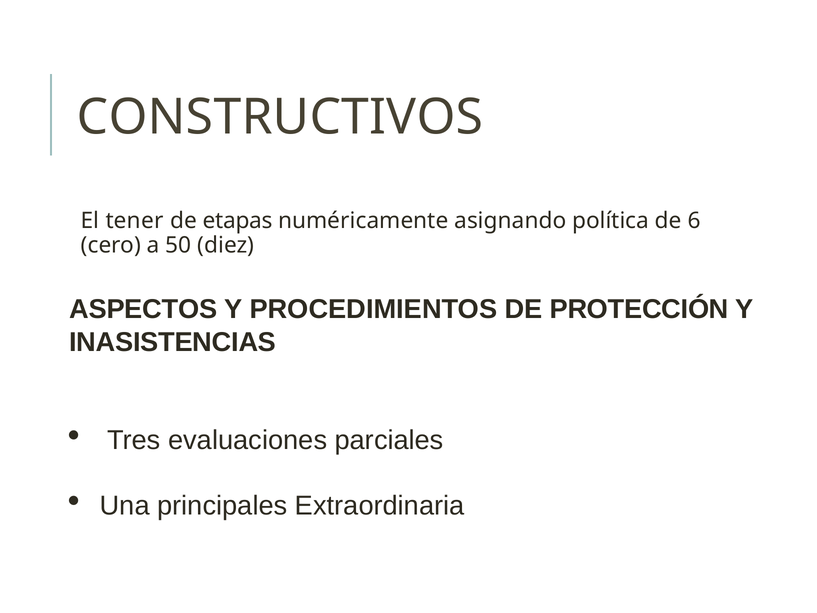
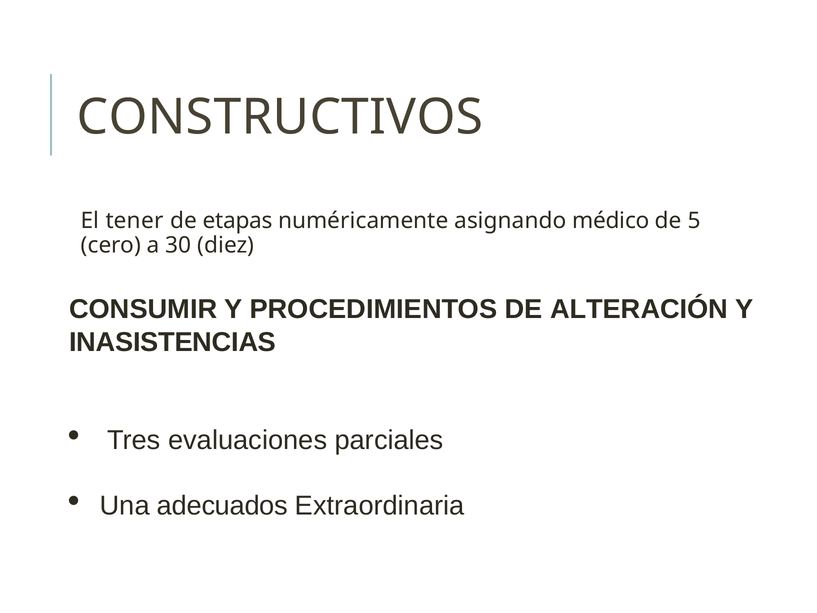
política: política -> médico (611, 220)
6: 6 -> 5 (694, 220)
50: 50 -> 30 (178, 245)
ASPECTOS: ASPECTOS -> CONSUMIR (143, 309)
PROTECCIÓN: PROTECCIÓN -> ALTERACIÓN (639, 309)
principales: principales -> adecuados (222, 505)
